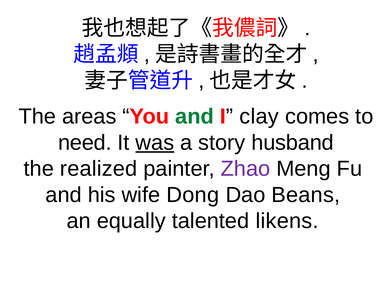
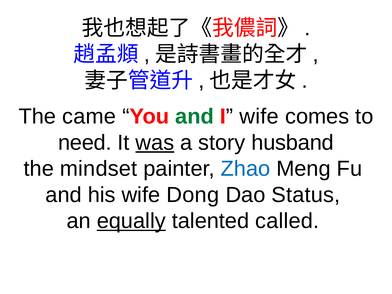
areas: areas -> came (89, 116)
I clay: clay -> wife (259, 116)
realized: realized -> mindset (99, 169)
Zhao colour: purple -> blue (245, 169)
Beans: Beans -> Status (306, 195)
equally underline: none -> present (131, 221)
likens: likens -> called (287, 221)
